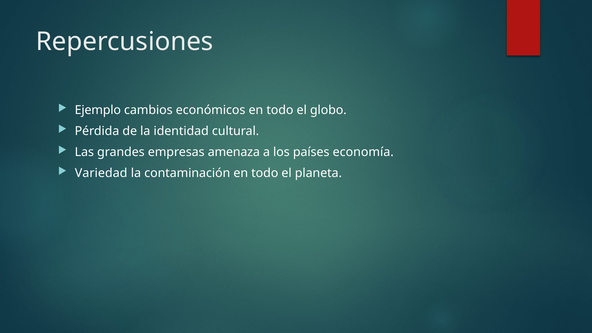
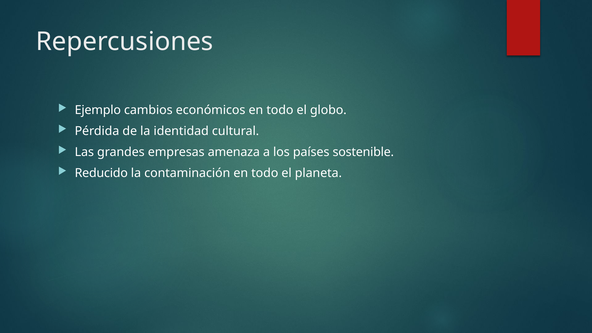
economía: economía -> sostenible (363, 152)
Variedad: Variedad -> Reducido (101, 173)
